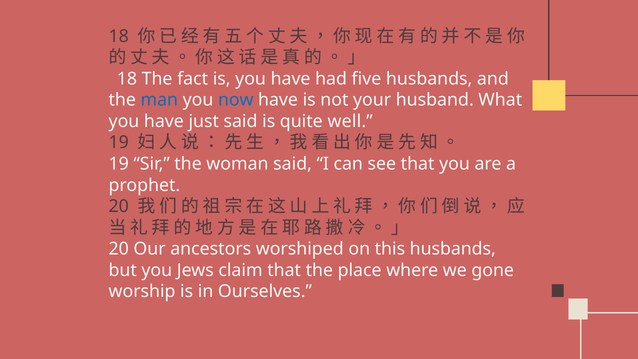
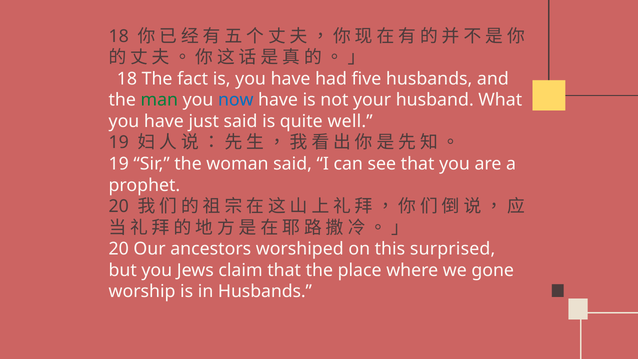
man colour: blue -> green (159, 100)
this husbands: husbands -> surprised (453, 249)
in Ourselves: Ourselves -> Husbands (265, 291)
